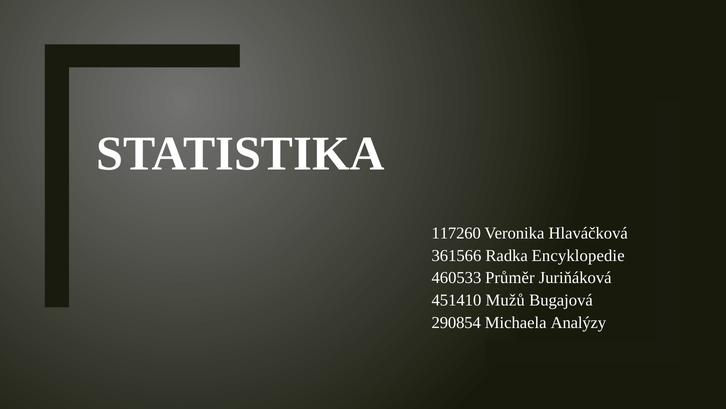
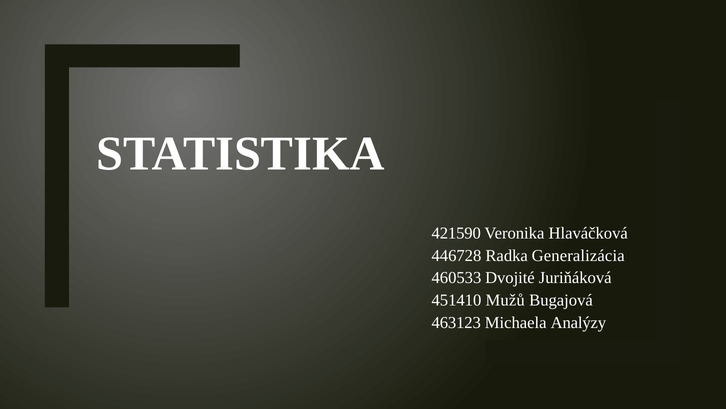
117260: 117260 -> 421590 (456, 233)
361566: 361566 -> 446728 (456, 255)
Encyklopedie: Encyklopedie -> Generalizácia (578, 255)
Průměr: Průměr -> Dvojité (510, 278)
290854: 290854 -> 463123 (456, 322)
